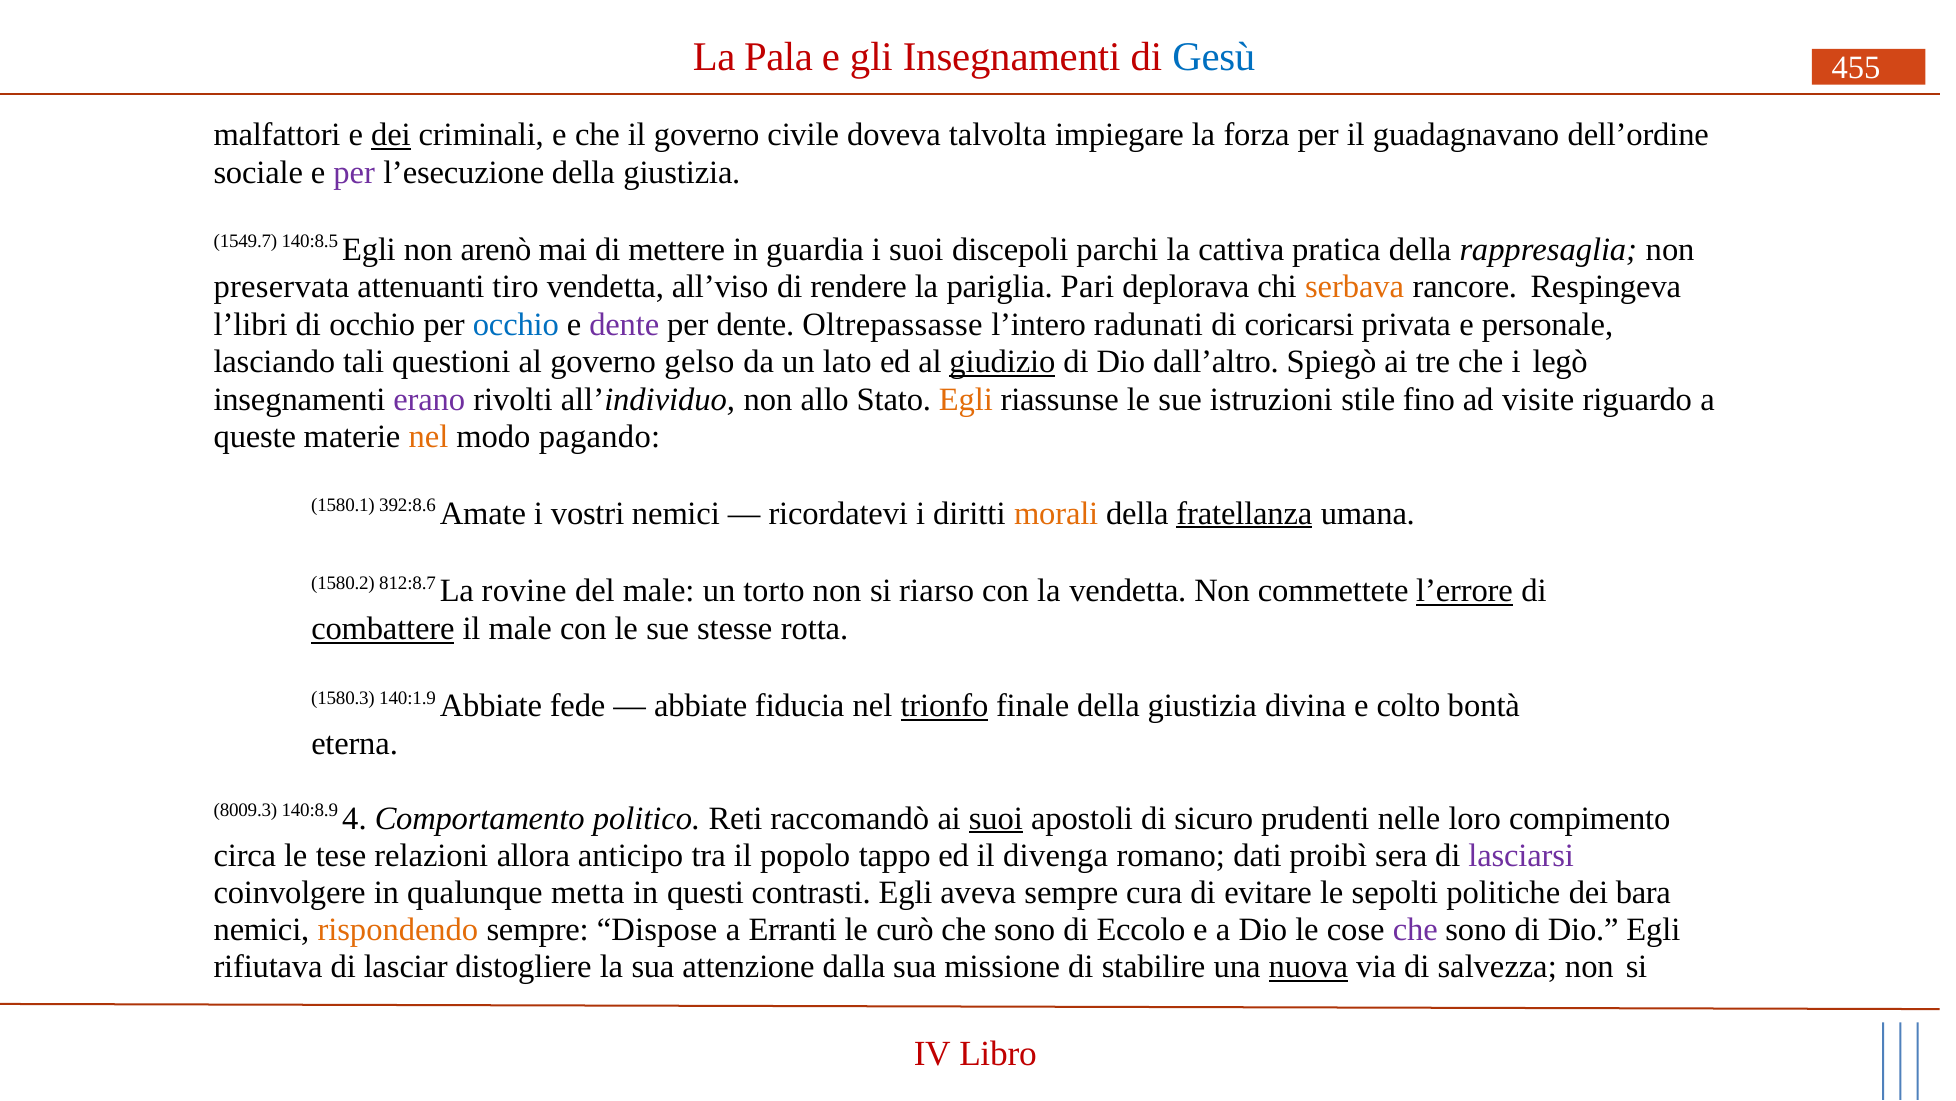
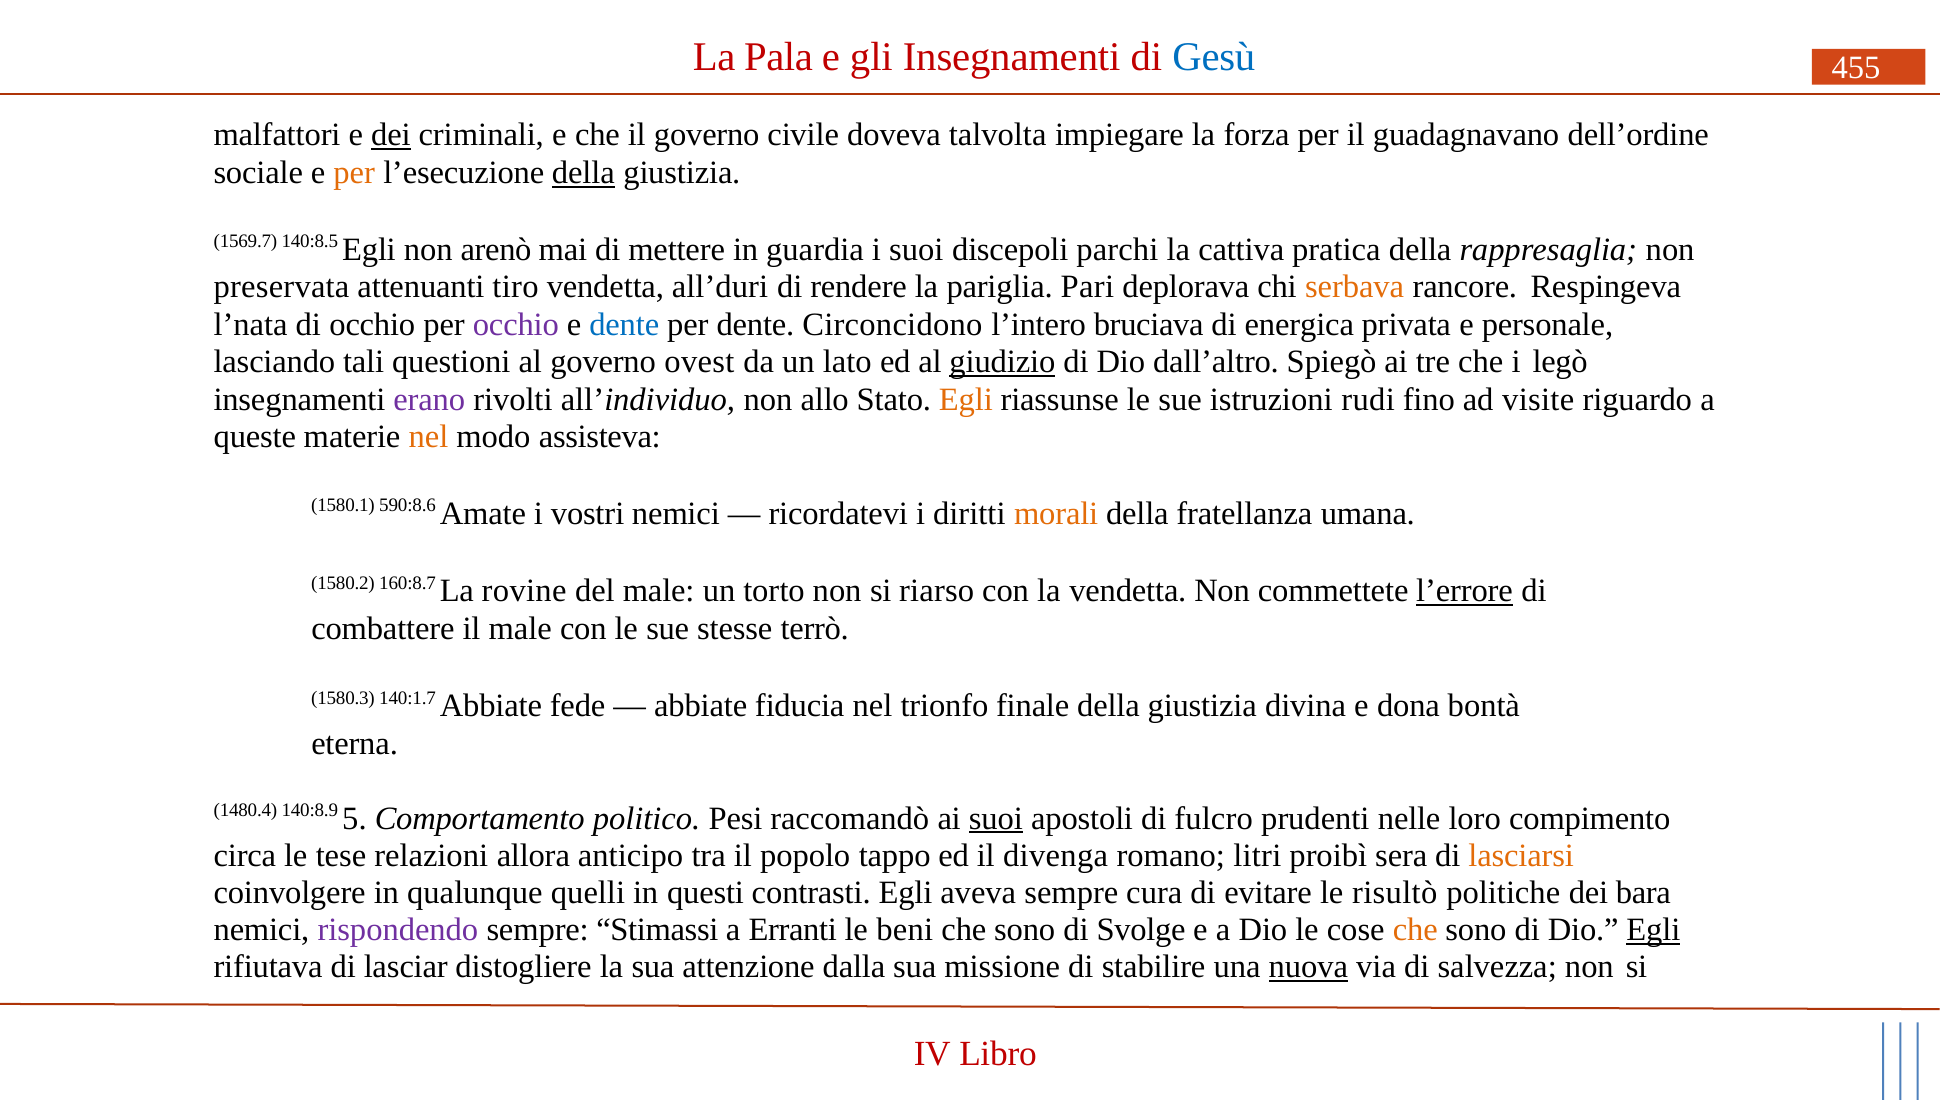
per colour: purple -> orange (354, 173)
della underline: none -> present (583, 173)
1549.7: 1549.7 -> 1569.7 (245, 242)
all’viso: all’viso -> all’duri (720, 287)
l’libri: l’libri -> l’nata (251, 325)
occhio colour: blue -> purple (516, 325)
dente colour: purple -> blue (624, 325)
Oltrepassasse: Oltrepassasse -> Circoncidono (892, 325)
radunati: radunati -> bruciava (1149, 325)
coricarsi: coricarsi -> energica (1299, 325)
gelso: gelso -> ovest (699, 362)
stile: stile -> rudi (1368, 400)
pagando: pagando -> assisteva (600, 437)
392:8.6: 392:8.6 -> 590:8.6 (408, 506)
fratellanza underline: present -> none (1244, 514)
812:8.7: 812:8.7 -> 160:8.7 (408, 584)
combattere underline: present -> none (383, 629)
rotta: rotta -> terrò (815, 629)
140:1.9: 140:1.9 -> 140:1.7 (408, 698)
trionfo underline: present -> none (944, 706)
colto: colto -> dona (1408, 706)
8009.3: 8009.3 -> 1480.4 (245, 811)
4: 4 -> 5 (354, 819)
Reti: Reti -> Pesi (735, 819)
sicuro: sicuro -> fulcro (1214, 819)
dati: dati -> litri (1257, 856)
lasciarsi colour: purple -> orange (1521, 856)
metta: metta -> quelli (588, 893)
sepolti: sepolti -> risultò (1395, 893)
rispondendo colour: orange -> purple (398, 930)
Dispose: Dispose -> Stimassi (657, 930)
curò: curò -> beni (905, 930)
Eccolo: Eccolo -> Svolge (1141, 930)
che colour: purple -> orange (1415, 930)
Egli underline: none -> present (1653, 930)
